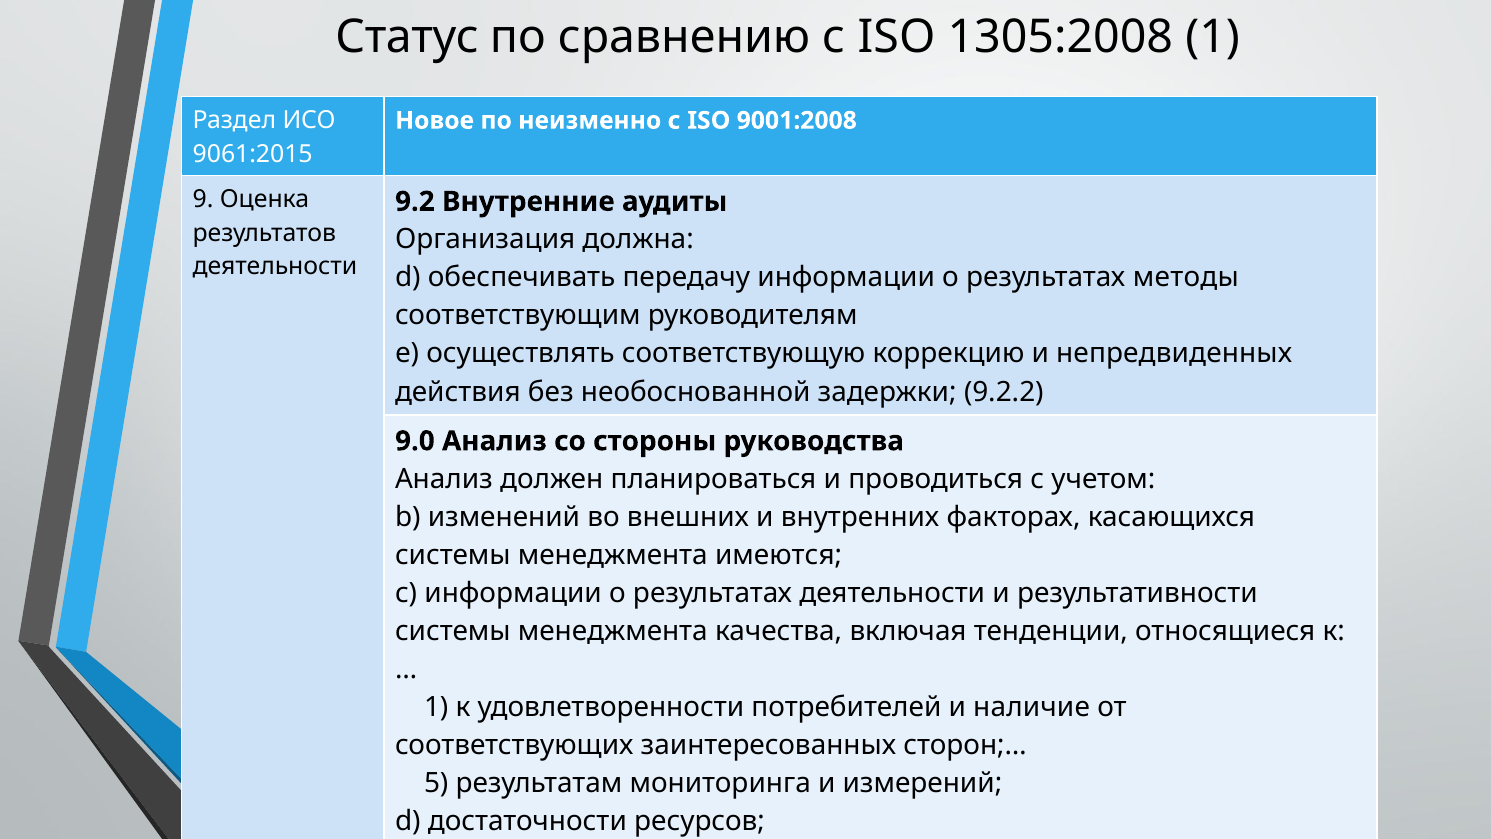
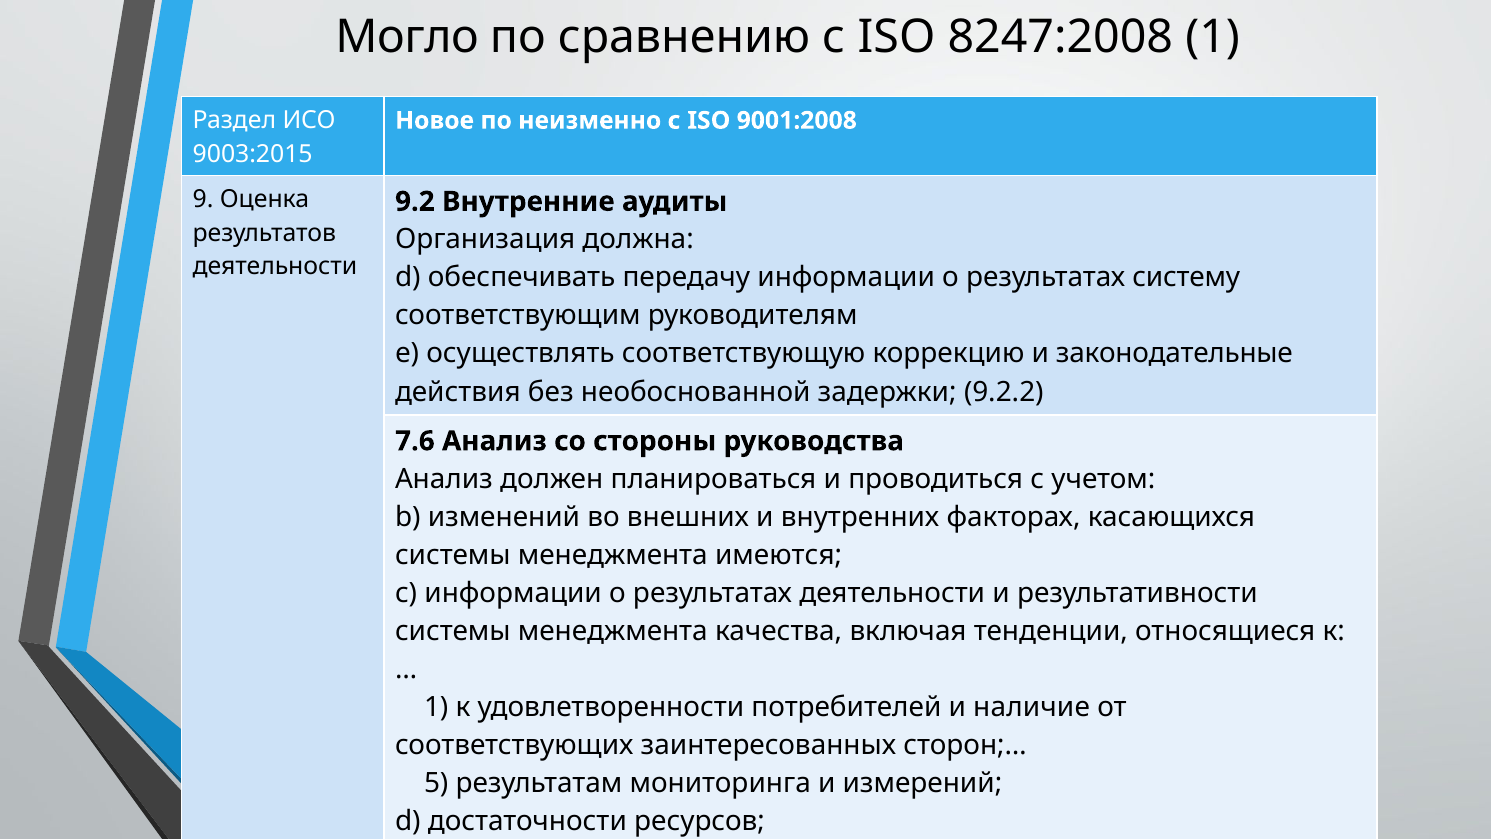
Статус: Статус -> Могло (407, 37)
1305:2008: 1305:2008 -> 8247:2008 (1060, 37)
9061:2015: 9061:2015 -> 9003:2015 (253, 154)
методы: методы -> систему (1186, 278)
непредвиденных: непредвиденных -> законодательные (1174, 354)
9.0: 9.0 -> 7.6 (415, 441)
